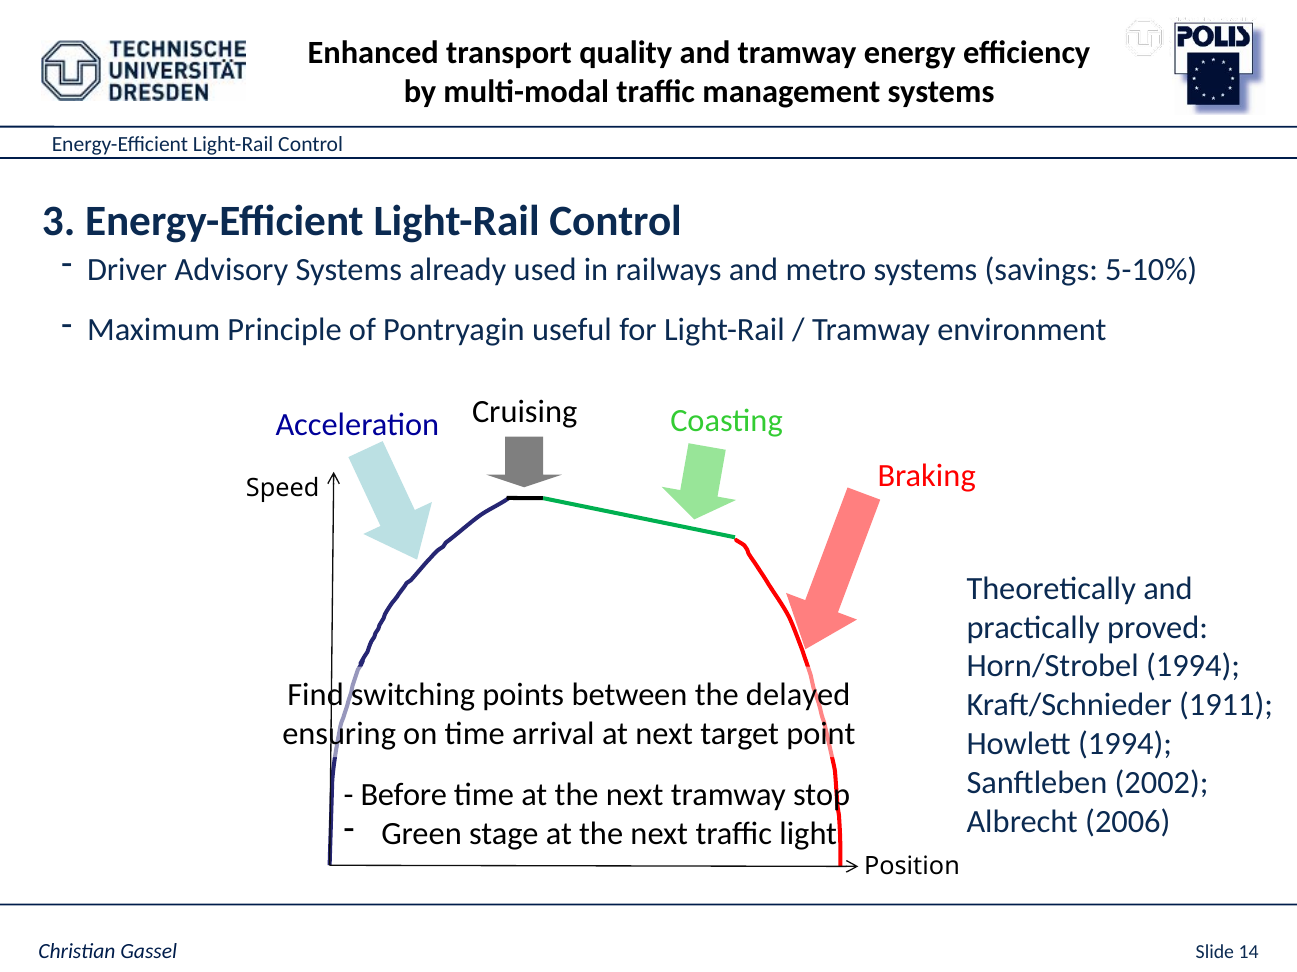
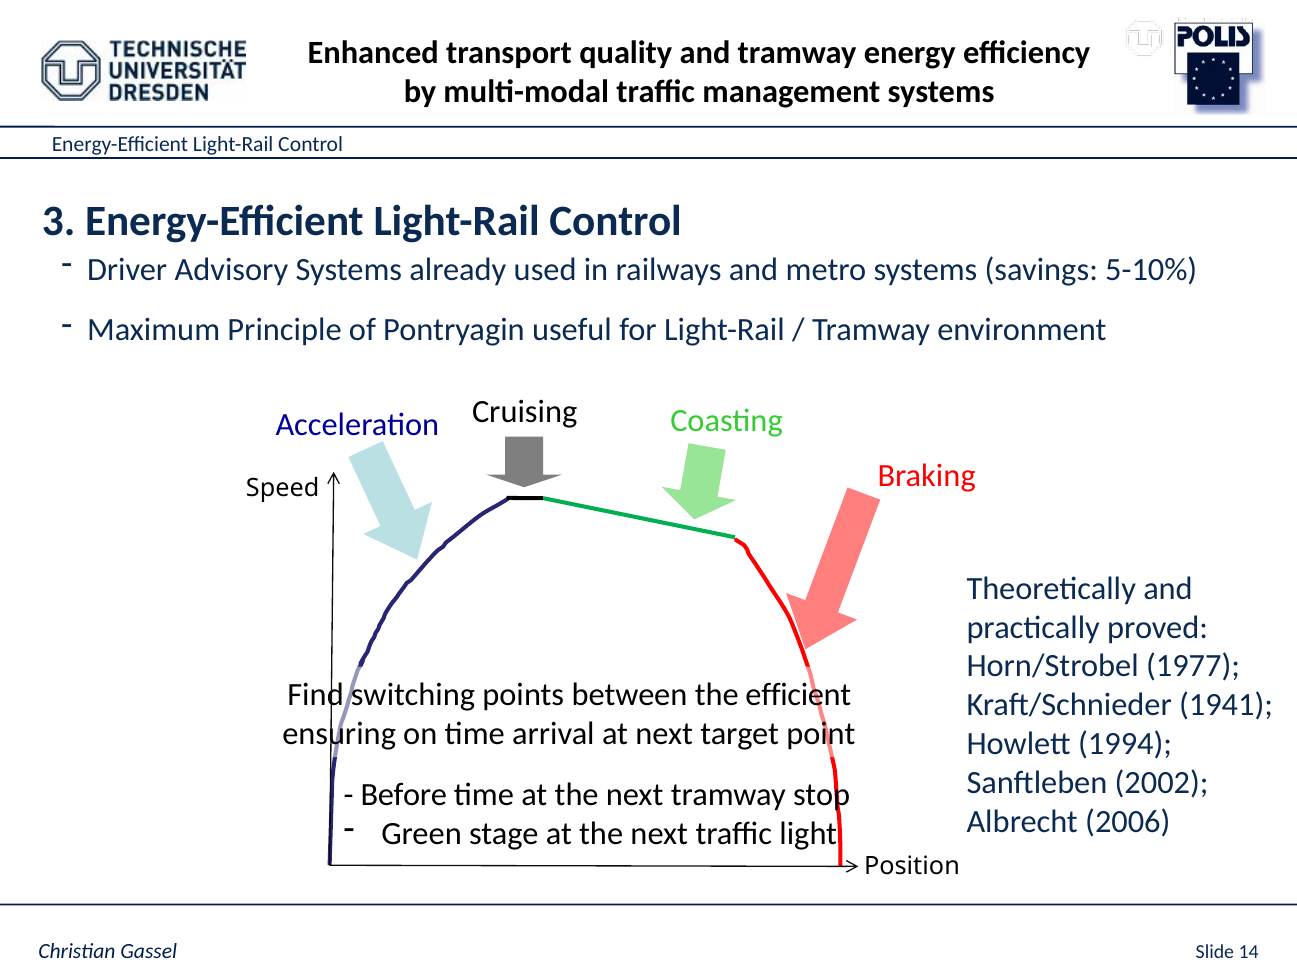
Horn/Strobel 1994: 1994 -> 1977 (1193, 667)
delayed: delayed -> efficient (798, 695)
1911: 1911 -> 1941 (1226, 706)
